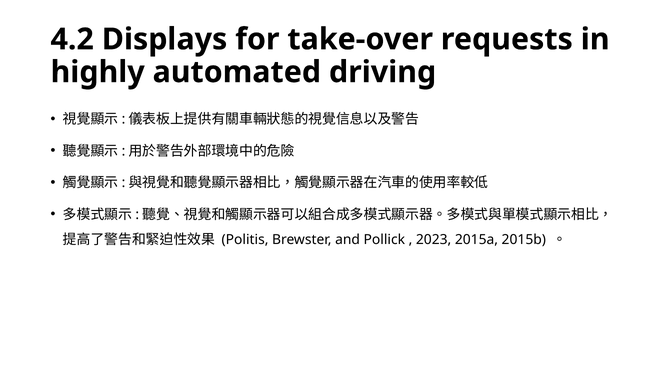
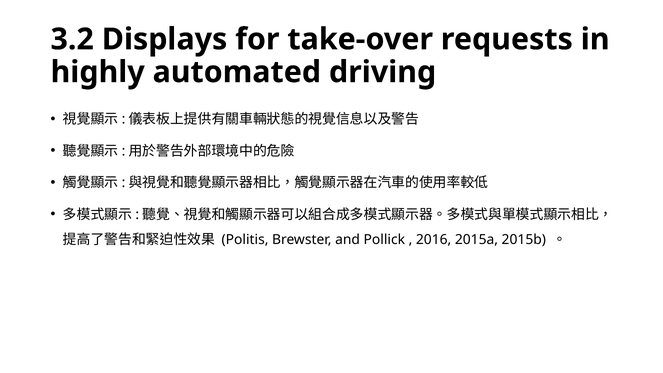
4.2: 4.2 -> 3.2 (72, 39)
2023: 2023 -> 2016 (434, 239)
